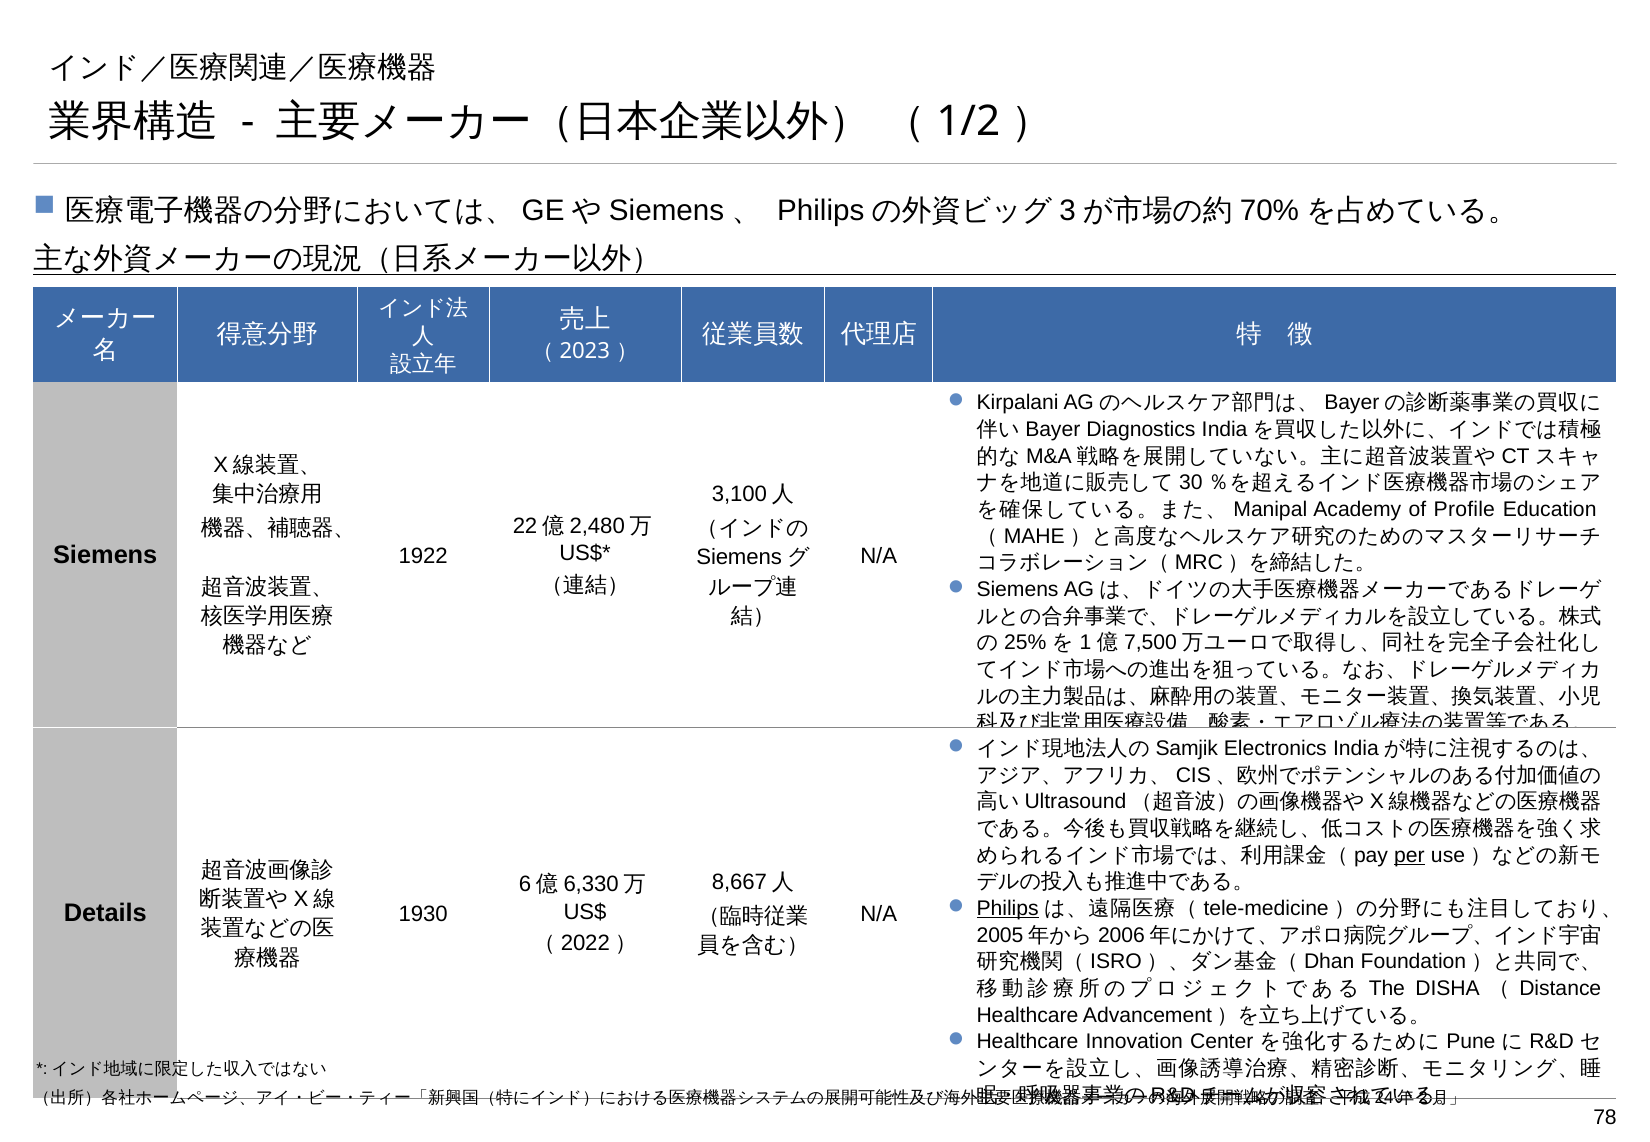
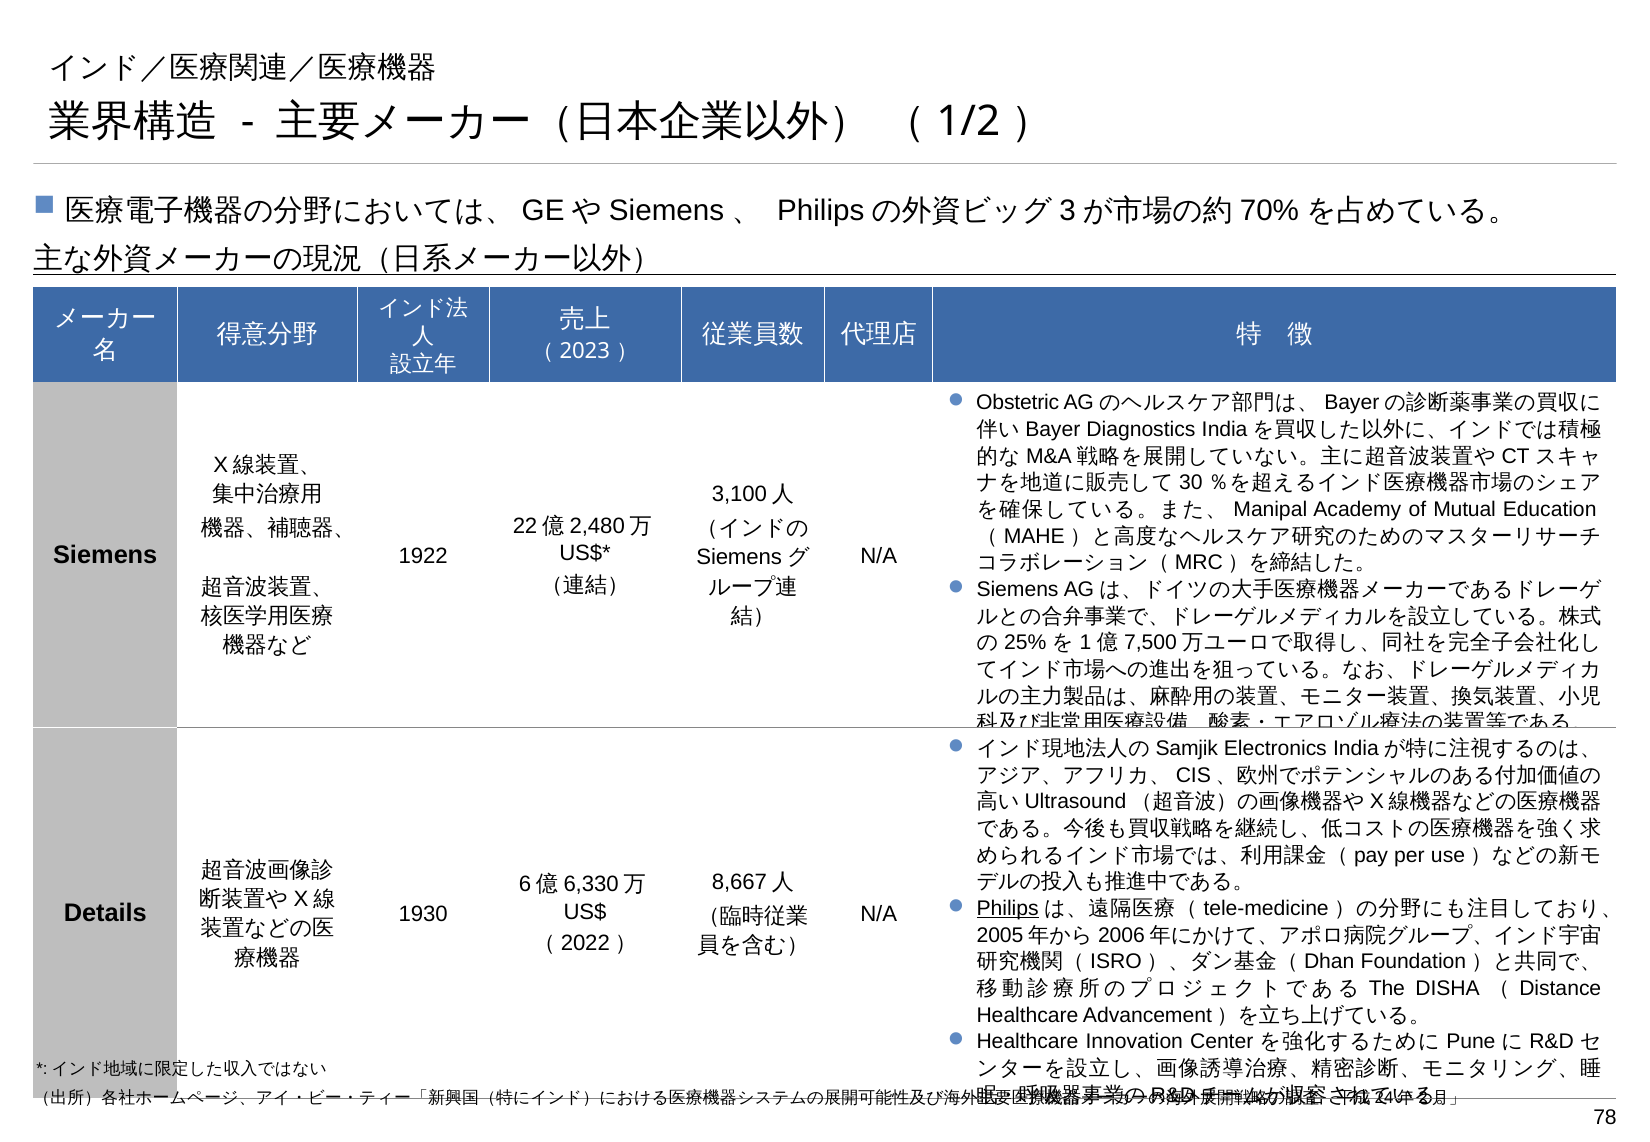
Kirpalani: Kirpalani -> Obstetric (1018, 403)
Profile: Profile -> Mutual (1465, 510)
per underline: present -> none (1409, 855)
